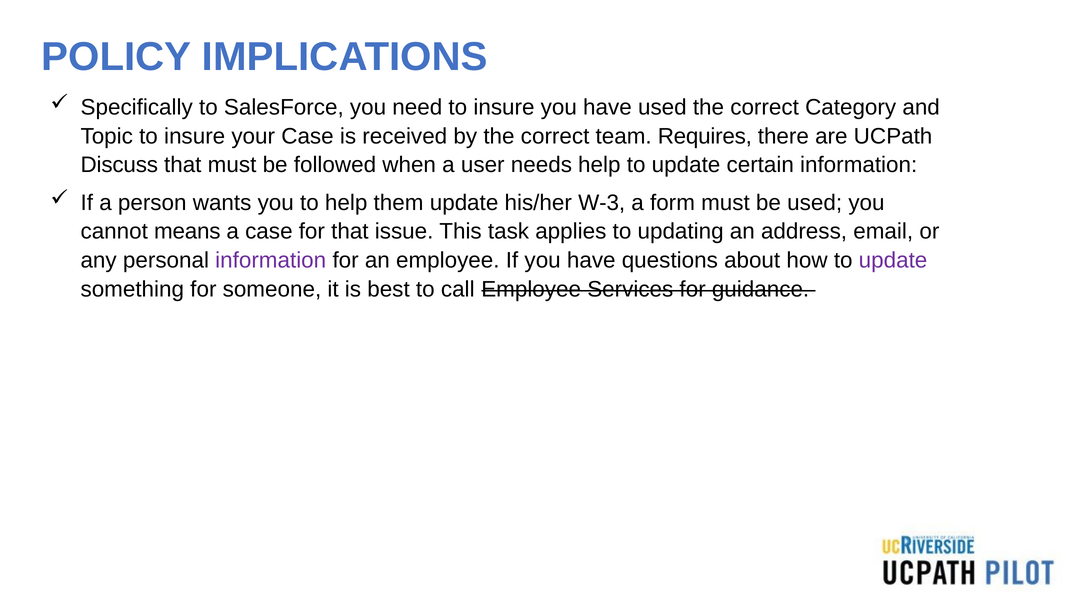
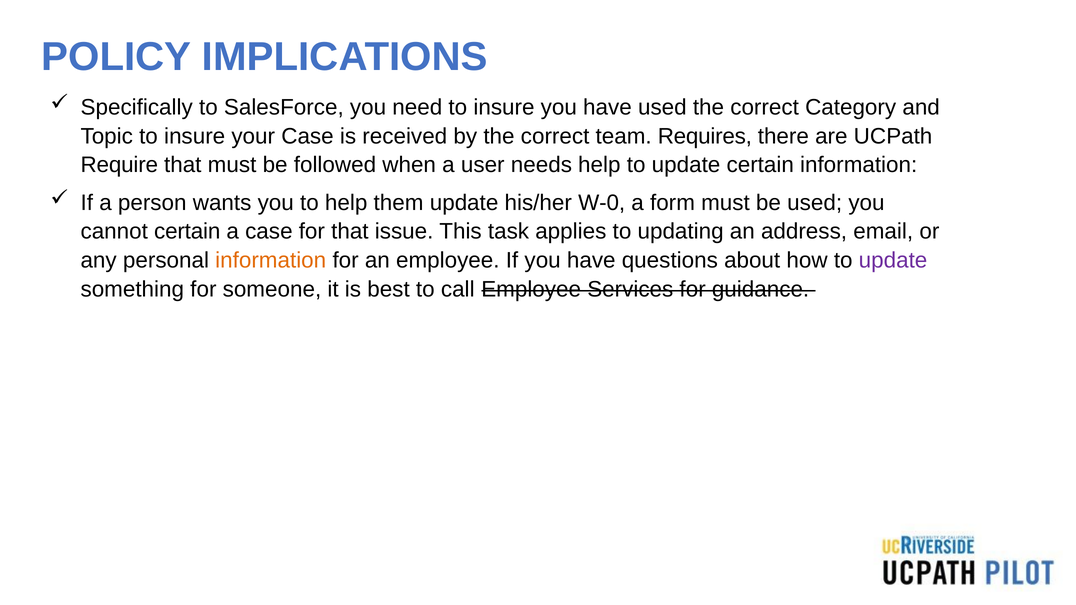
Discuss: Discuss -> Require (119, 165)
W-3: W-3 -> W-0 (602, 203)
cannot means: means -> certain (187, 232)
information colour: purple -> orange (271, 260)
